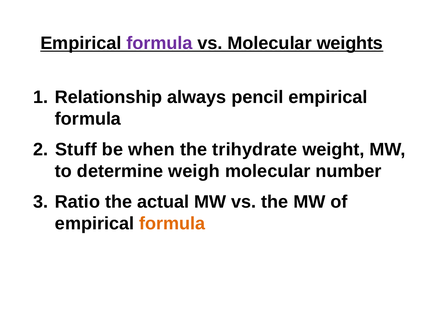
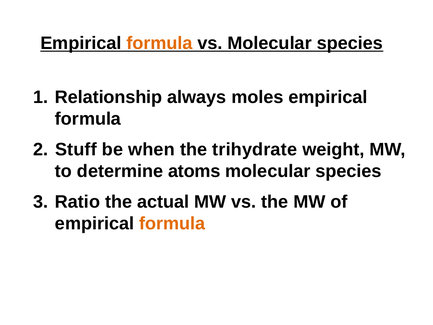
formula colour: purple -> orange (159, 43)
vs Molecular weights: weights -> species (350, 43)
pencil: pencil -> moles (257, 97)
weigh: weigh -> atoms (194, 171)
number: number -> species (348, 171)
